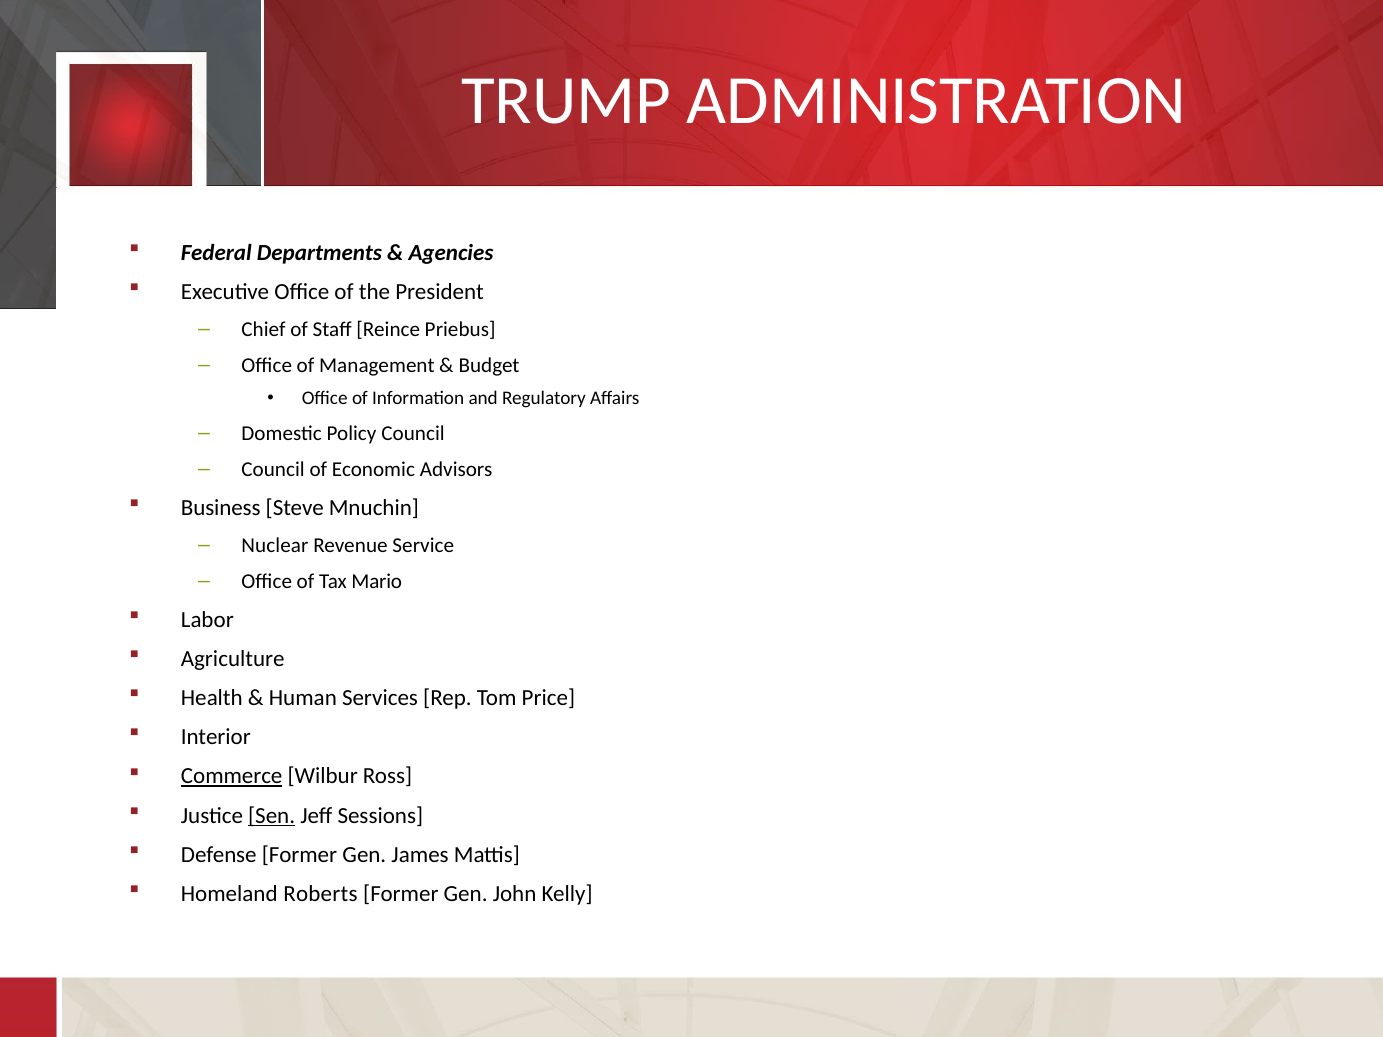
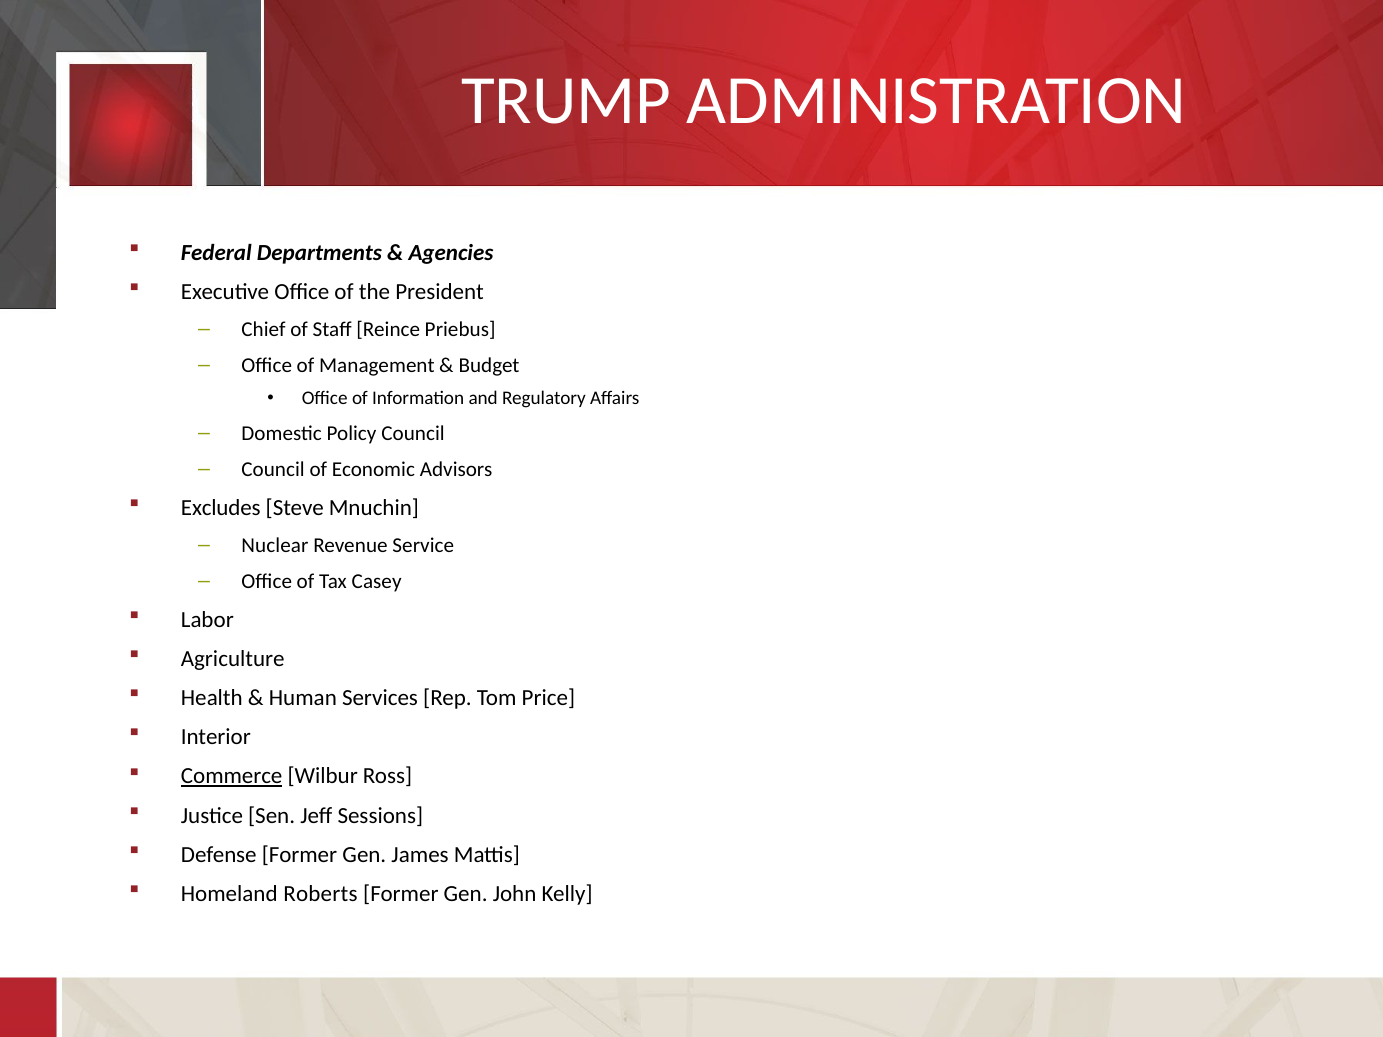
Business: Business -> Excludes (221, 508)
Mario: Mario -> Casey (377, 581)
Sen underline: present -> none (272, 816)
